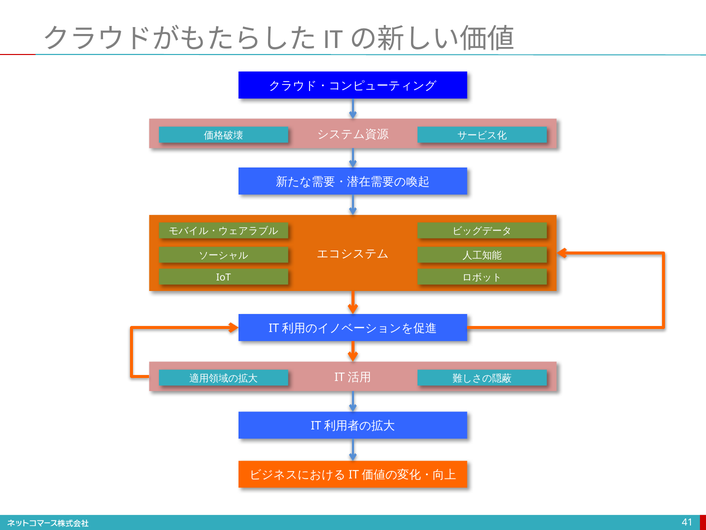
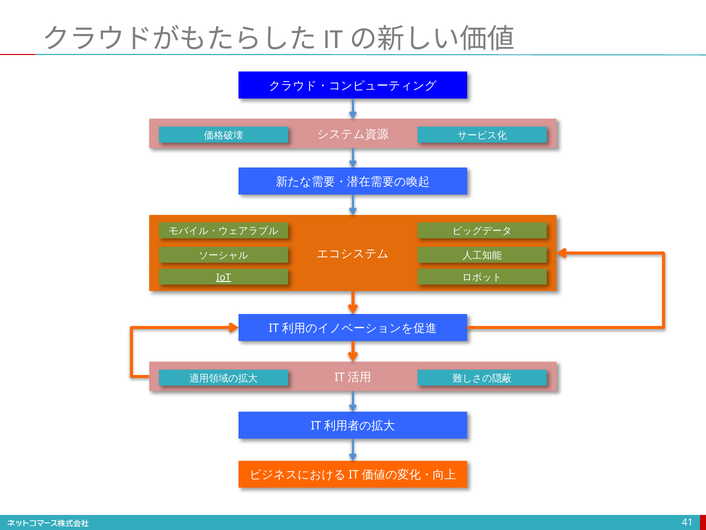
IoT underline: none -> present (224, 277)
